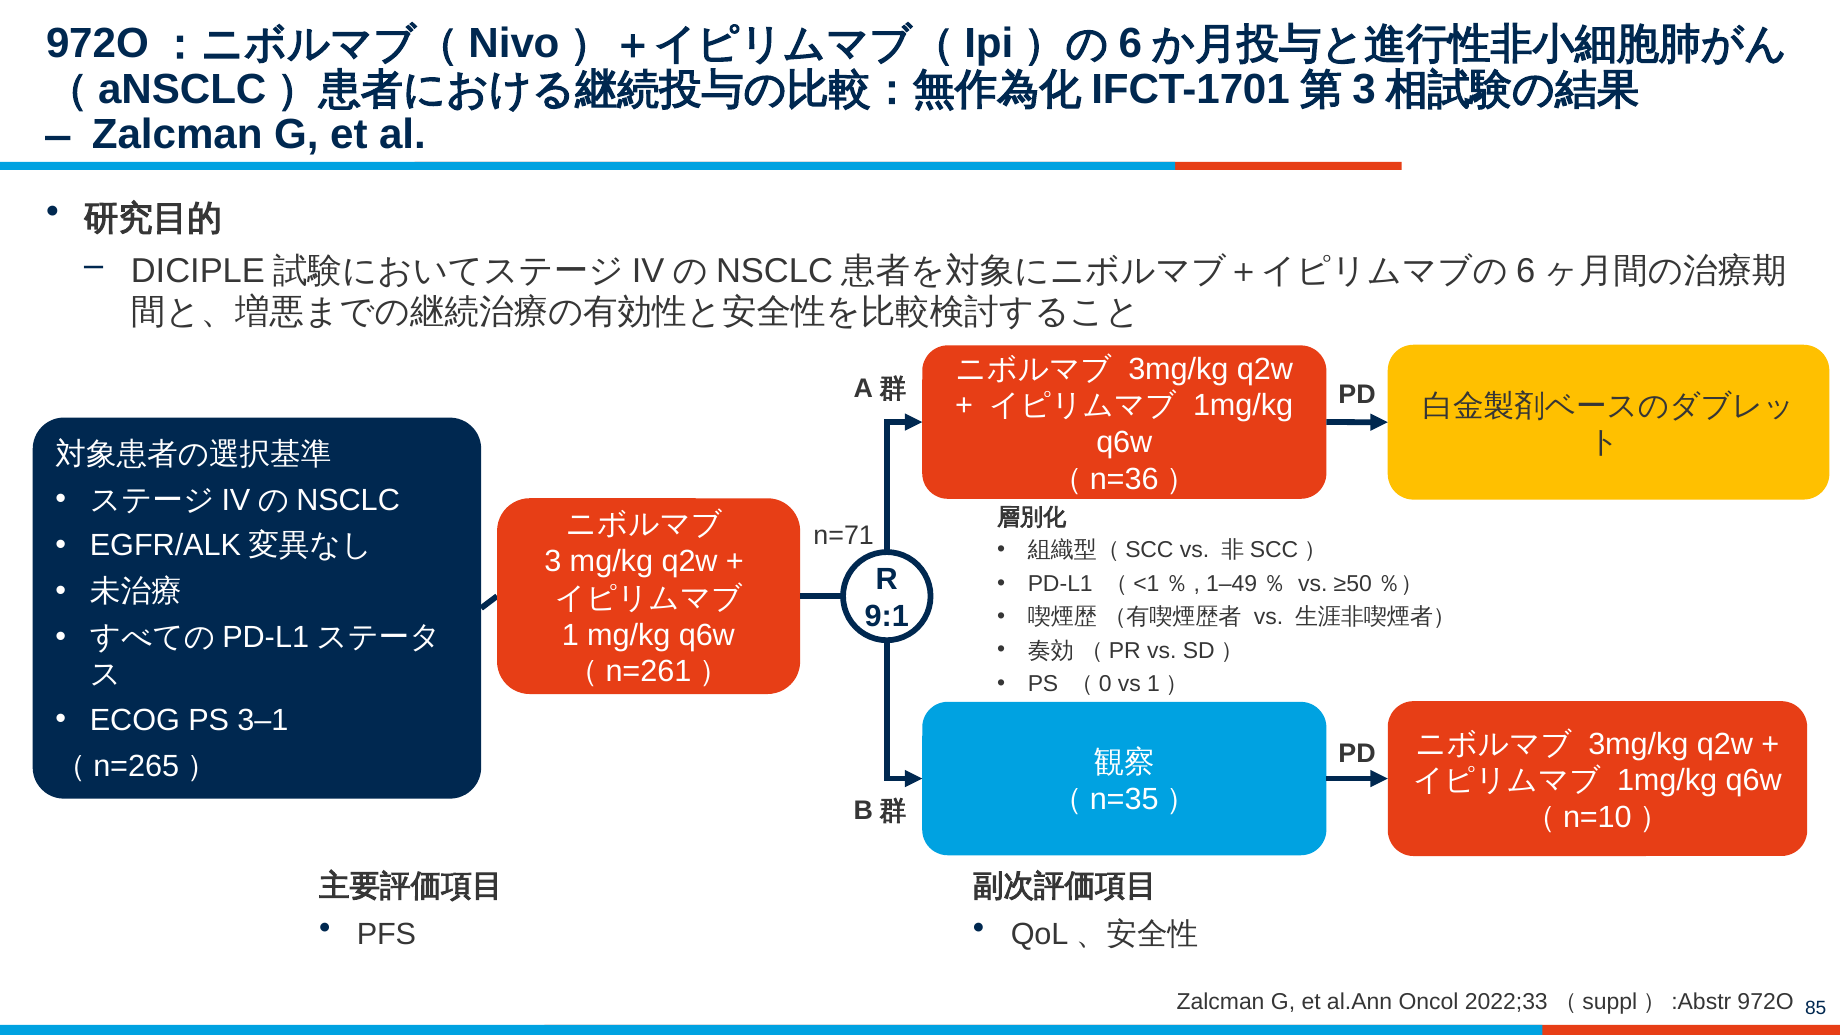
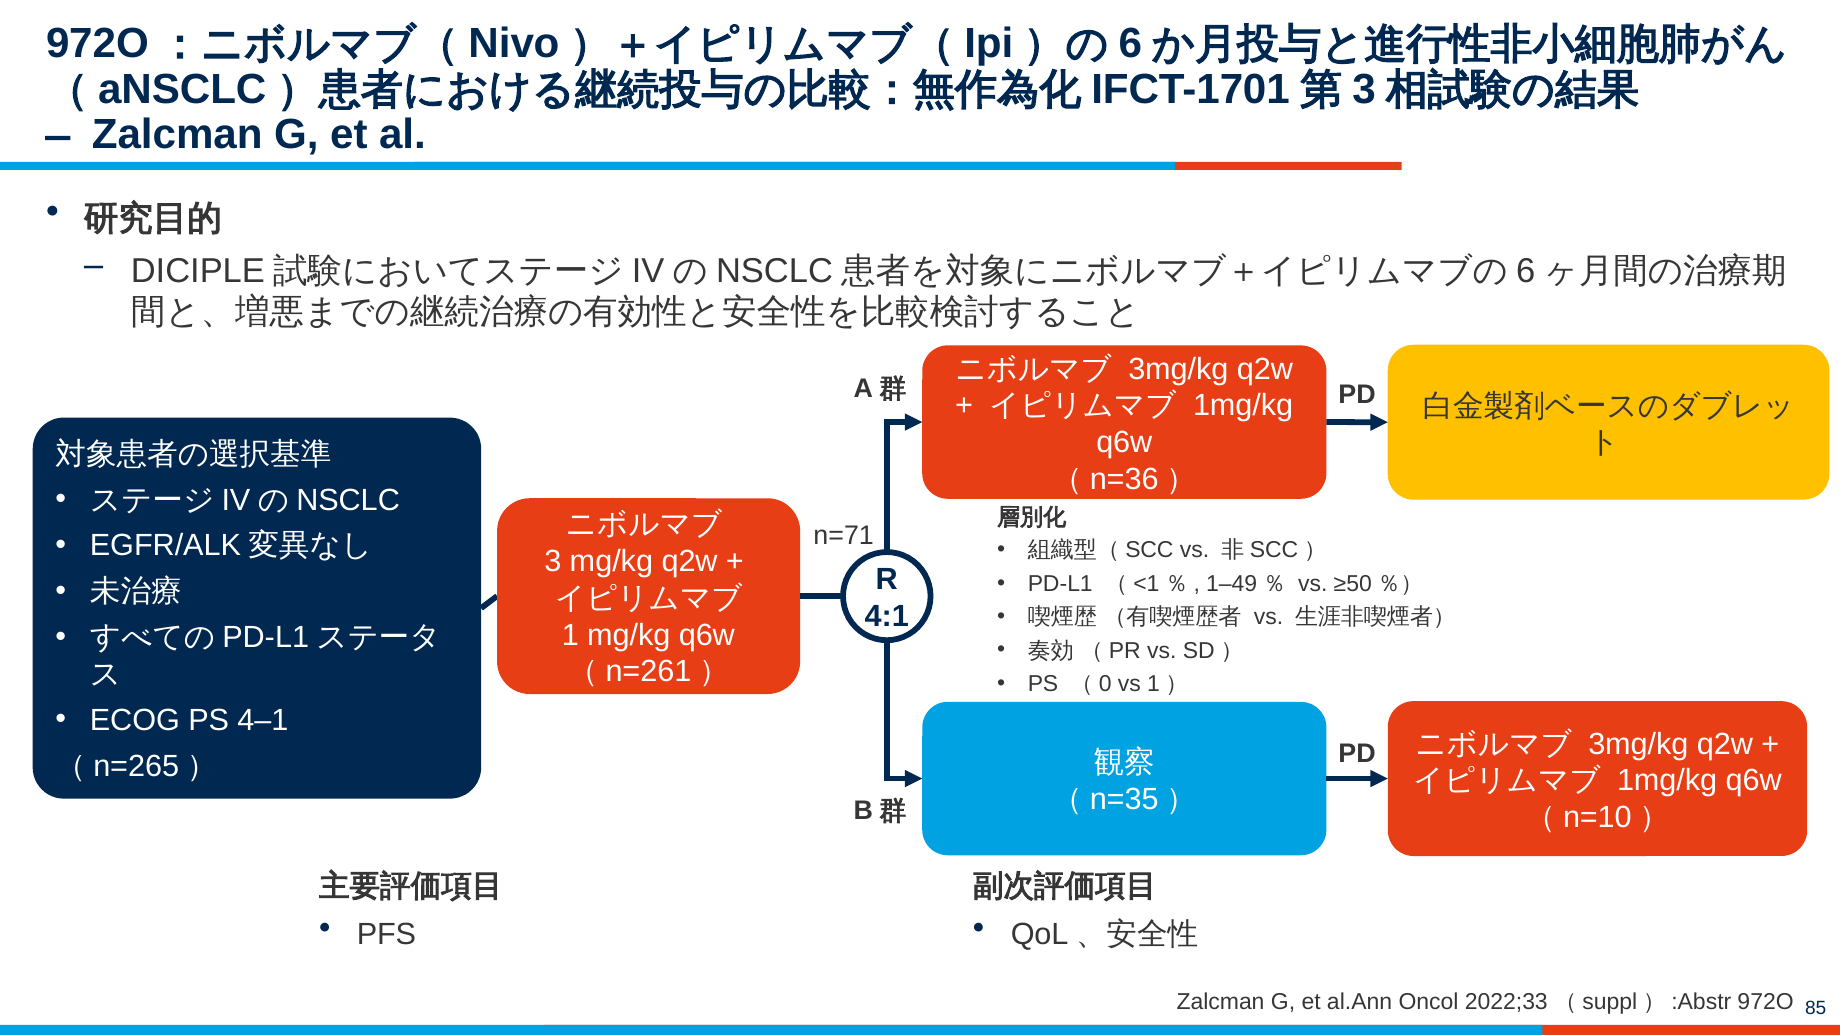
9:1: 9:1 -> 4:1 (887, 617)
3–1: 3–1 -> 4–1 (263, 721)
